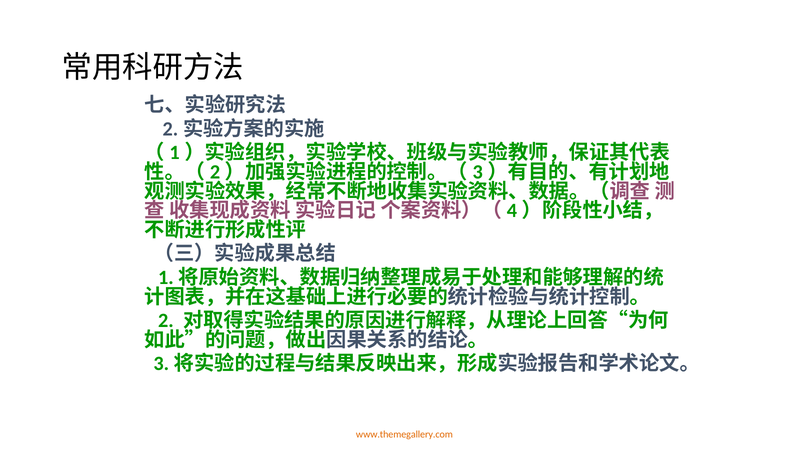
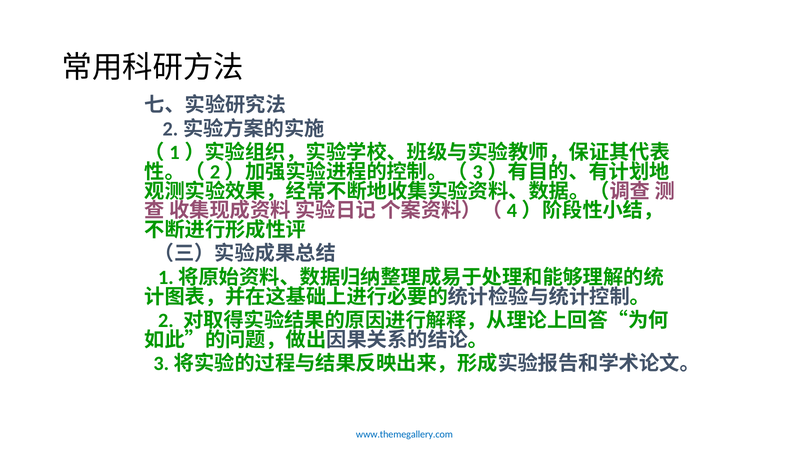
www.themegallery.com colour: orange -> blue (404, 435)
